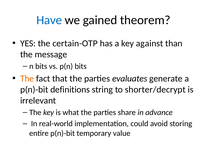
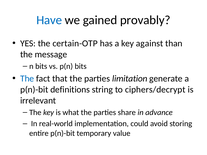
theorem: theorem -> provably (145, 20)
The colour: orange -> blue (27, 79)
evaluates: evaluates -> limitation (130, 79)
shorter/decrypt: shorter/decrypt -> ciphers/decrypt (155, 90)
